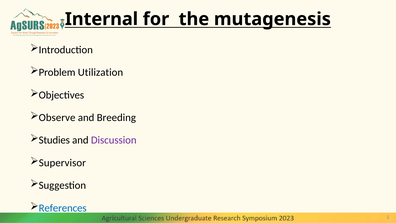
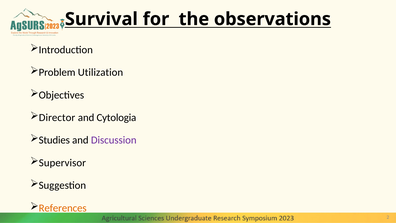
Internal: Internal -> Survival (101, 19)
mutagenesis: mutagenesis -> observations (272, 19)
Observe: Observe -> Director (57, 117)
Breeding: Breeding -> Cytologia (116, 117)
References colour: blue -> orange (63, 208)
